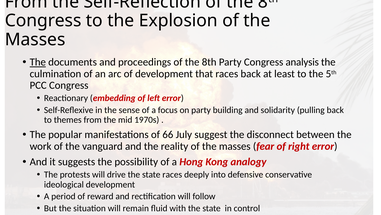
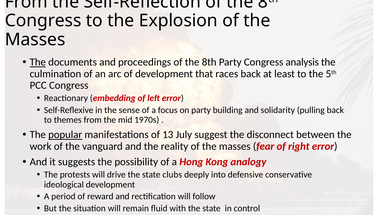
popular underline: none -> present (65, 134)
66: 66 -> 13 (168, 134)
state races: races -> clubs (172, 174)
